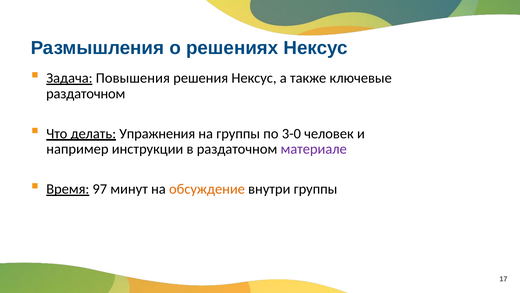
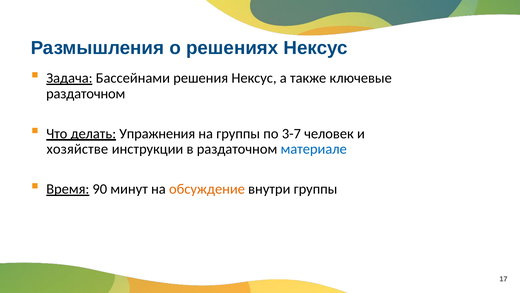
Повышения: Повышения -> Бассейнами (133, 78)
3-0: 3-0 -> 3-7 (291, 133)
например: например -> хозяйстве (77, 149)
материале colour: purple -> blue (314, 149)
97: 97 -> 90 (100, 189)
